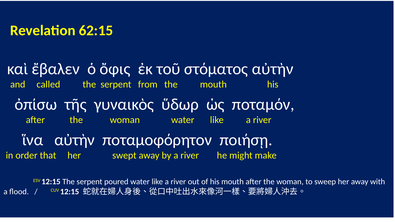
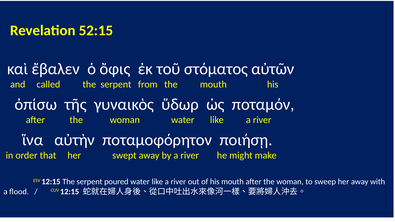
62:15: 62:15 -> 52:15 (96, 30)
στόματος αὐτὴν: αὐτὴν -> αὐτῶν (273, 69)
